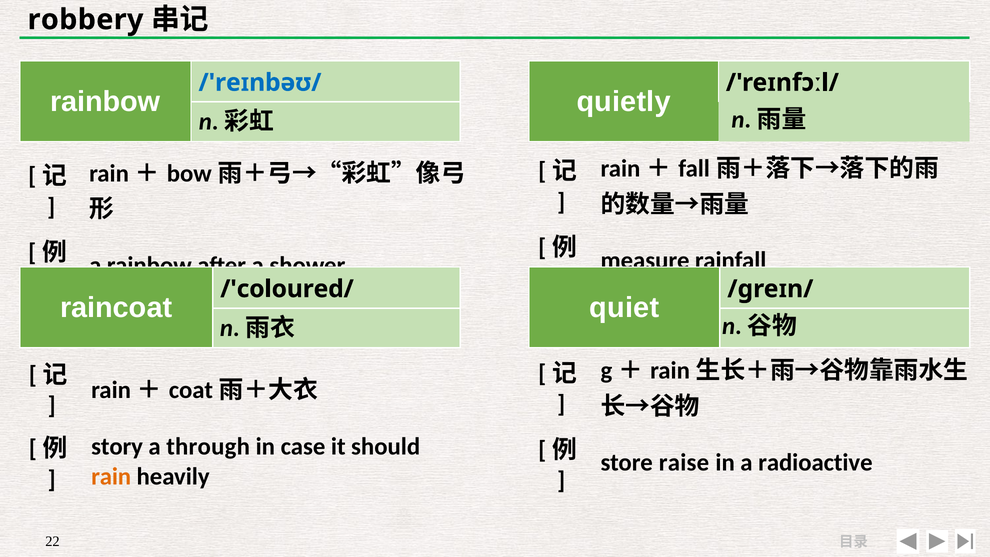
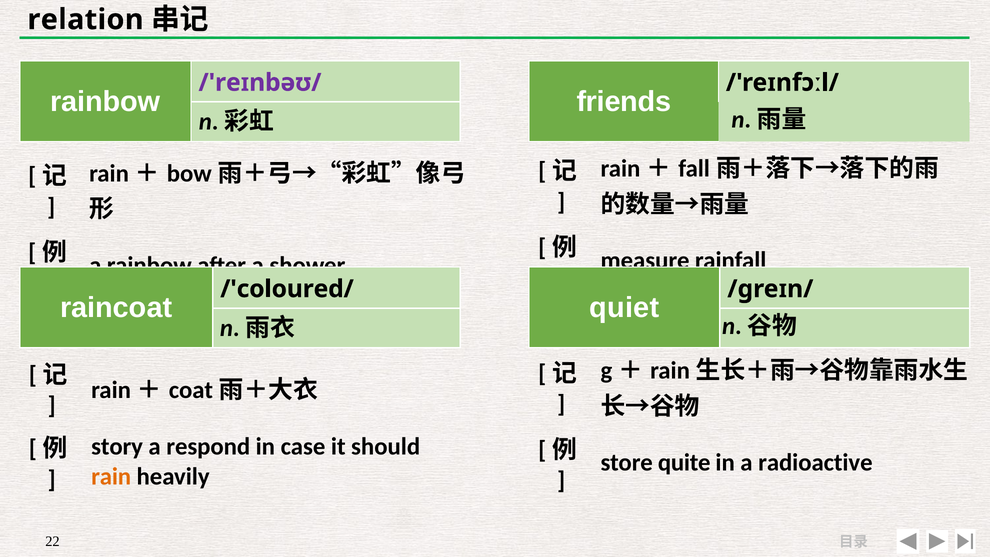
robbery: robbery -> relation (86, 20)
/'reɪnbəʊ/ colour: blue -> purple (260, 83)
quietly: quietly -> friends (624, 101)
through: through -> respond (208, 446)
raise: raise -> quite (684, 462)
